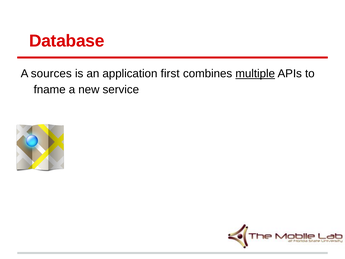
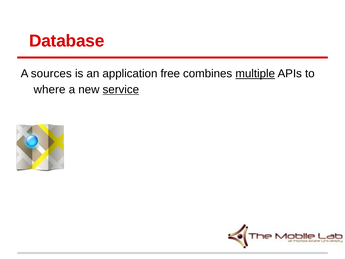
first: first -> free (170, 74)
fname: fname -> where (50, 89)
service underline: none -> present (121, 89)
